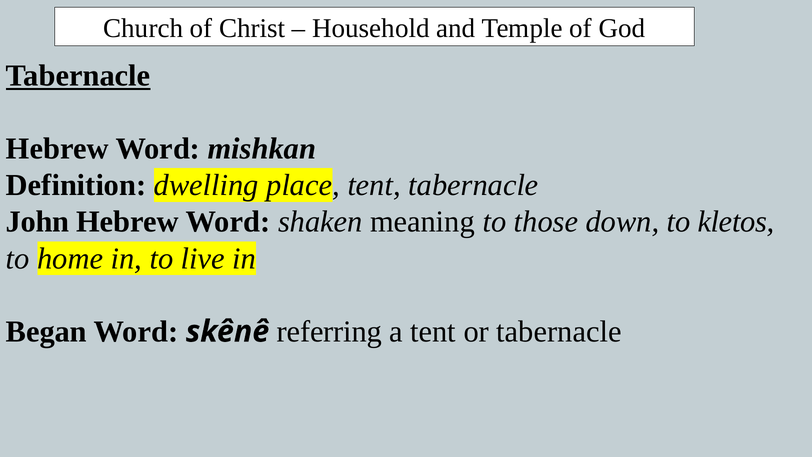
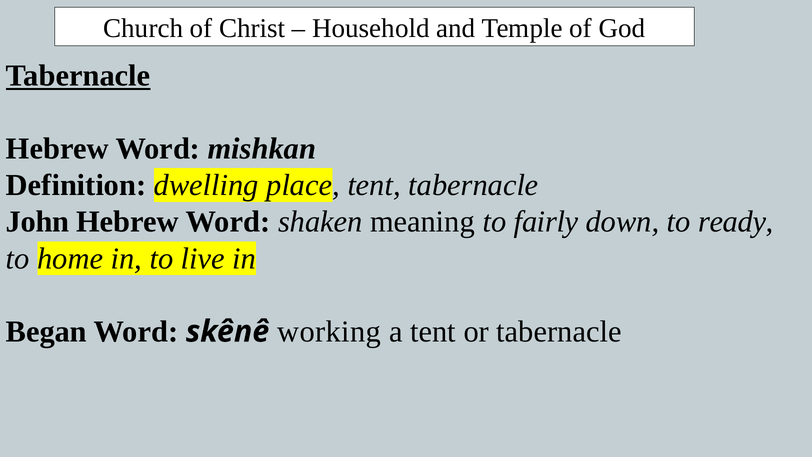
those: those -> fairly (546, 222)
kletos: kletos -> ready (736, 222)
referring: referring -> working (329, 331)
